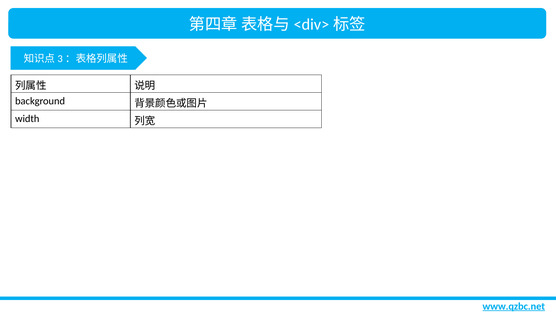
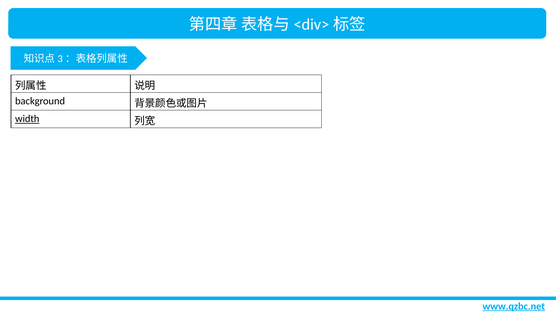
width underline: none -> present (27, 119)
